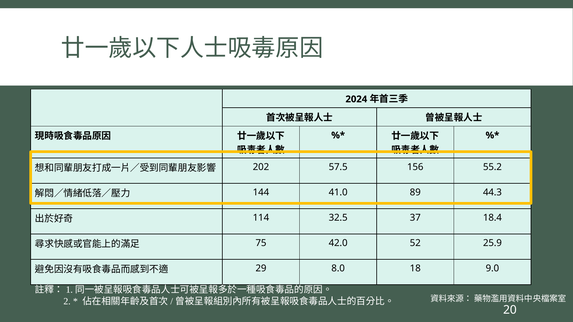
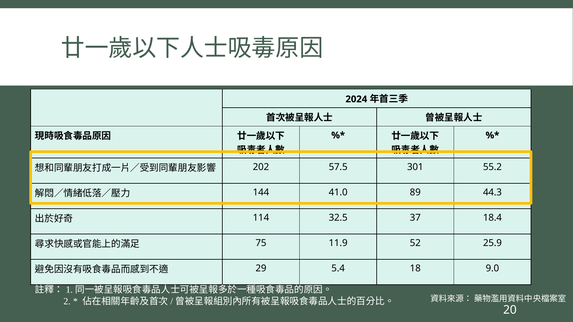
156: 156 -> 301 (415, 167)
42.0: 42.0 -> 11.9 (338, 243)
8.0: 8.0 -> 5.4 (338, 269)
